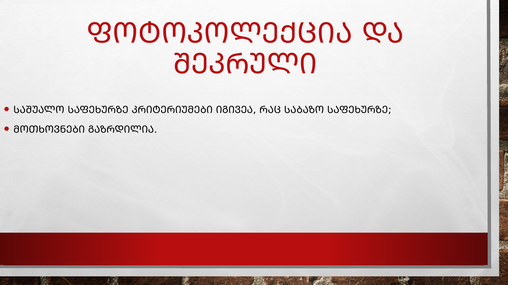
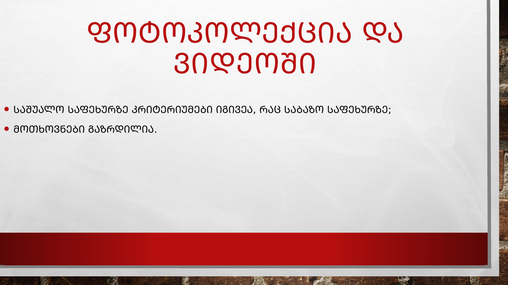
ᲨᲔᲙᲠᲣᲚᲘ: ᲨᲔᲙᲠᲣᲚᲘ -> ᲕᲘᲓᲔᲝᲨᲘ (245, 64)
